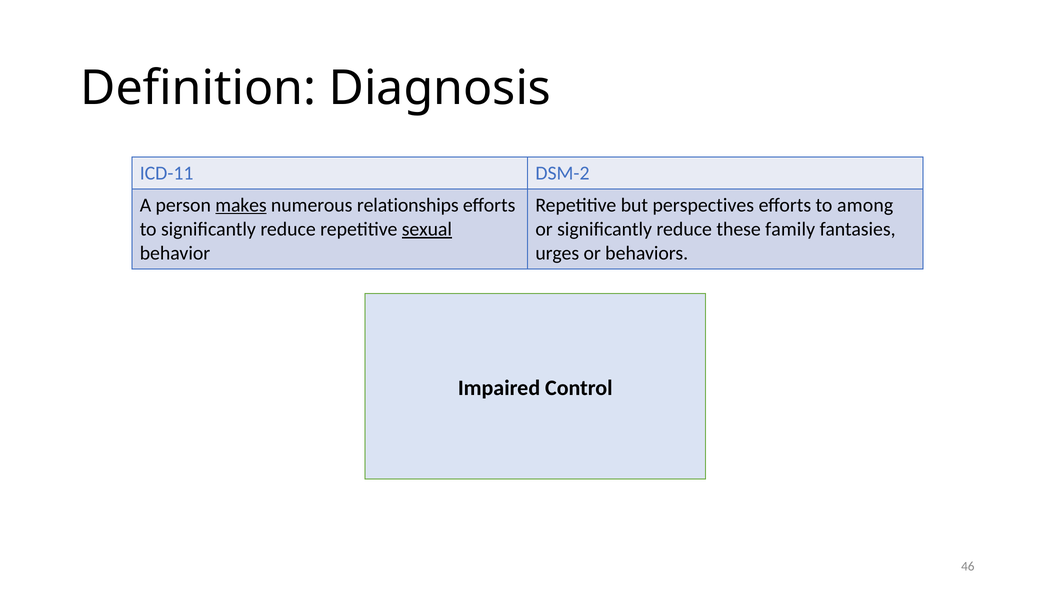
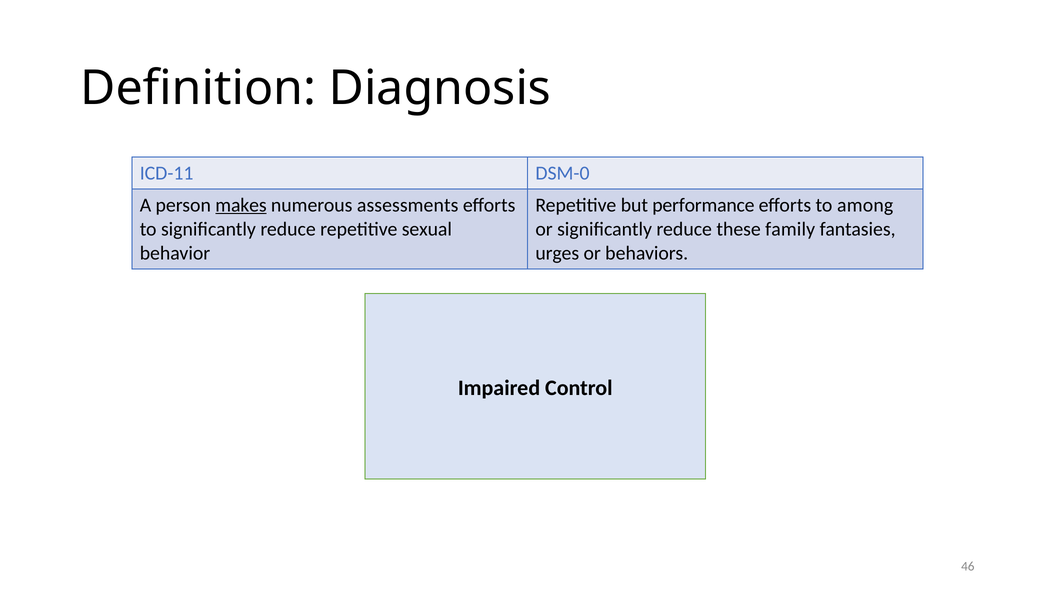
DSM-2: DSM-2 -> DSM-0 (562, 173)
relationships: relationships -> assessments (408, 205)
perspectives: perspectives -> performance (703, 205)
sexual underline: present -> none (427, 229)
